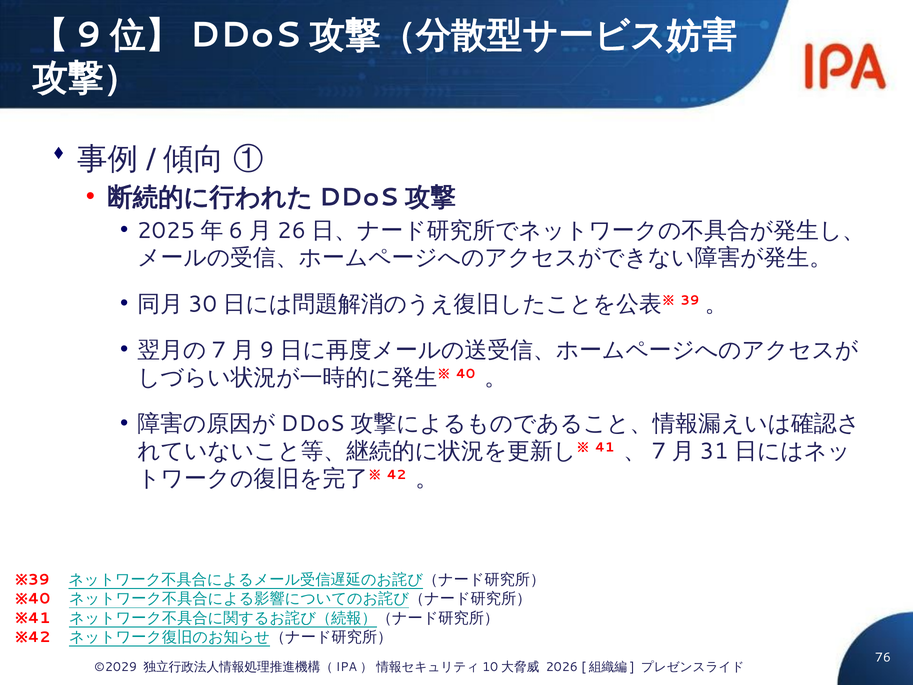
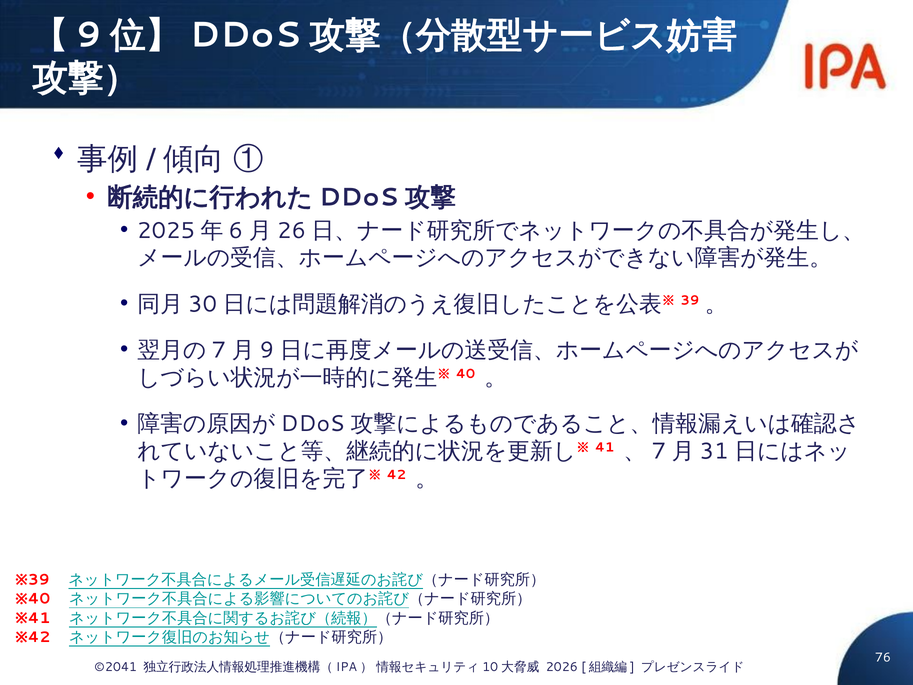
©2029: ©2029 -> ©2041 (116, 667)
